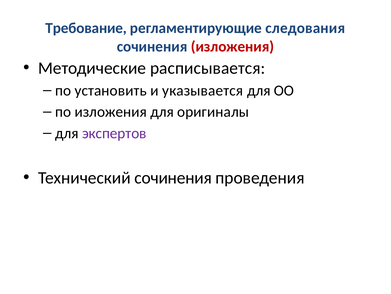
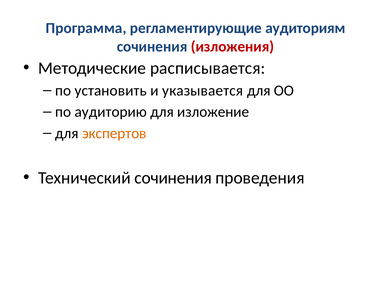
Требование: Требование -> Программа (86, 28)
следования: следования -> аудиториям (305, 28)
по изложения: изложения -> аудиторию (111, 112)
оригиналы: оригиналы -> изложение (213, 112)
экспертов colour: purple -> orange (114, 133)
